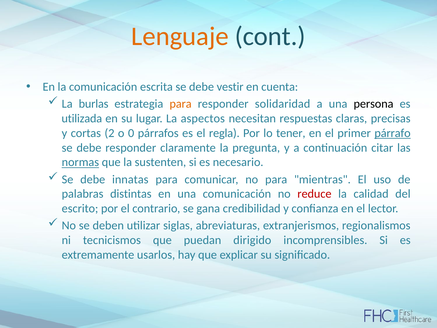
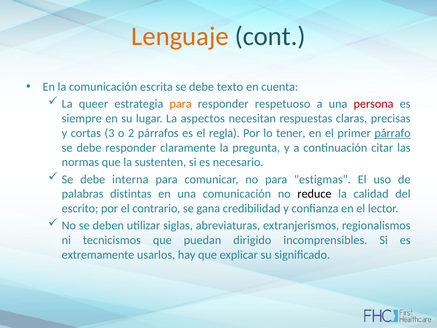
vestir: vestir -> texto (230, 87)
burlas: burlas -> queer (94, 104)
solidaridad: solidaridad -> respetuoso (283, 104)
persona colour: black -> red (374, 104)
utilizada: utilizada -> siempre (82, 118)
2: 2 -> 3 (109, 133)
0: 0 -> 2 (131, 133)
normas underline: present -> none (80, 162)
innatas: innatas -> interna (130, 179)
mientras: mientras -> estigmas (322, 179)
reduce colour: red -> black (314, 194)
